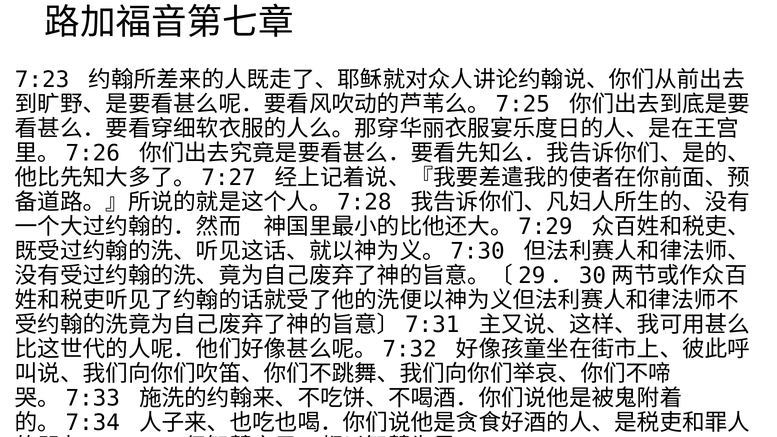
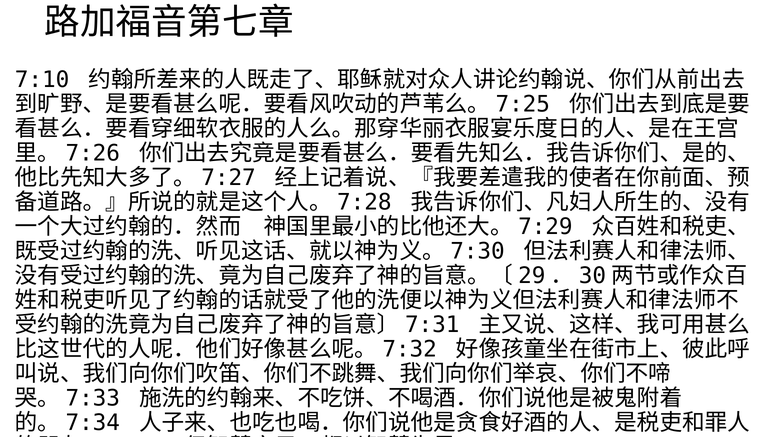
7:23: 7:23 -> 7:10 (42, 80)
